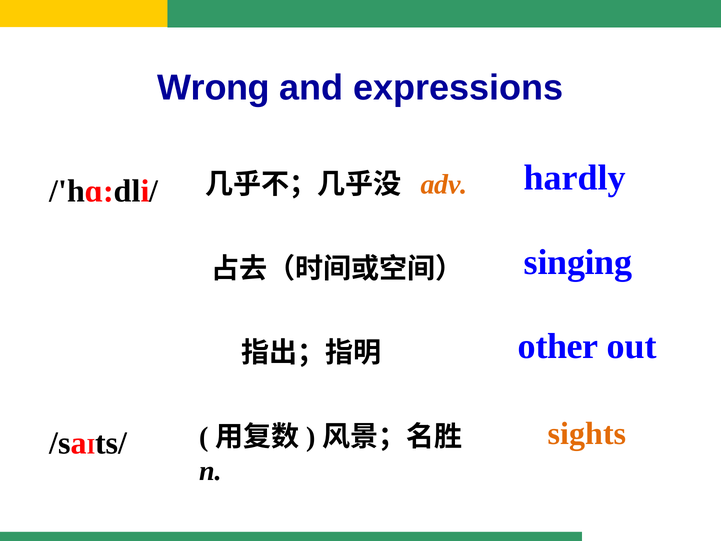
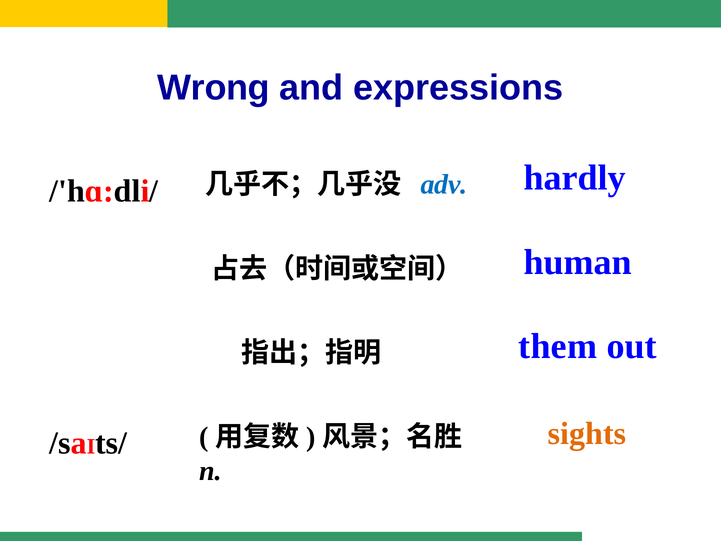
adv colour: orange -> blue (444, 185)
singing: singing -> human (578, 262)
other: other -> them (558, 346)
